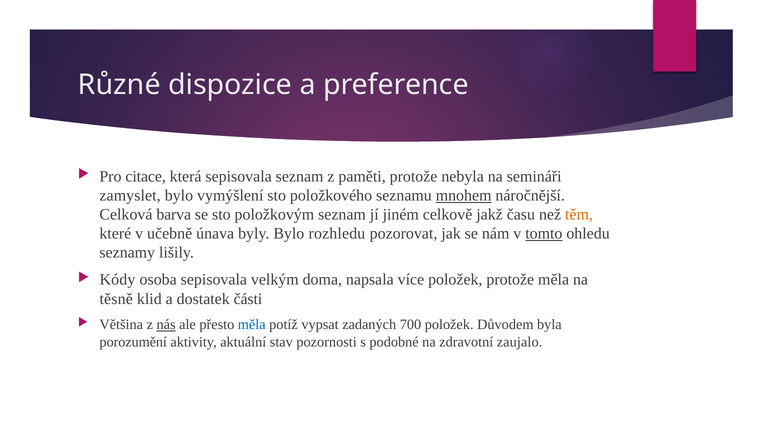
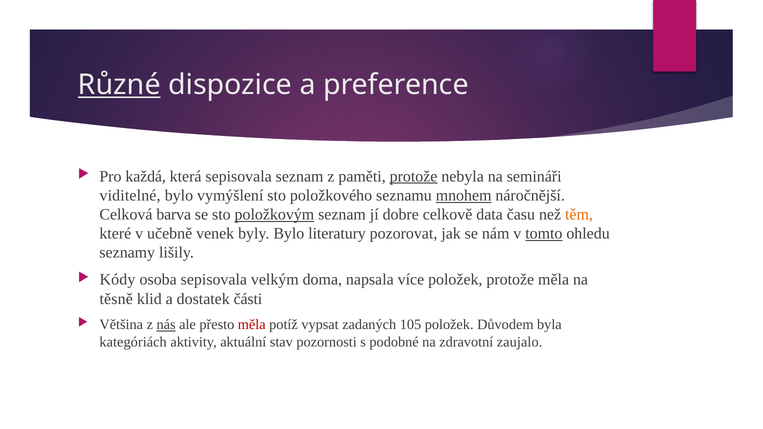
Různé underline: none -> present (119, 85)
citace: citace -> každá (146, 176)
protože underline: none -> present (414, 176)
zamyslet: zamyslet -> viditelné (130, 196)
položkovým underline: none -> present (274, 215)
jiném: jiném -> dobre (401, 215)
jakž: jakž -> data (490, 215)
únava: únava -> venek (215, 234)
rozhledu: rozhledu -> literatury (337, 234)
měla colour: blue -> red (252, 325)
700: 700 -> 105 (411, 325)
porozumění: porozumění -> kategóriách (133, 342)
